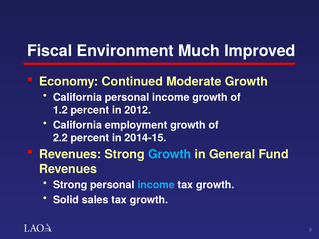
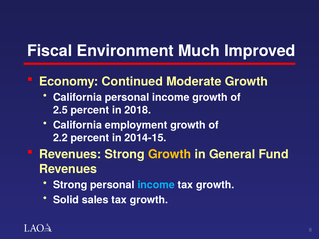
1.2: 1.2 -> 2.5 (60, 110)
2012: 2012 -> 2018 (138, 110)
Growth colour: light blue -> yellow (170, 154)
